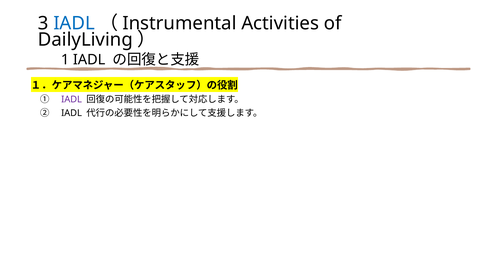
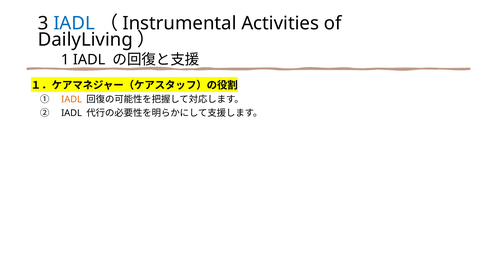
IADL colour: purple -> orange (72, 99)
